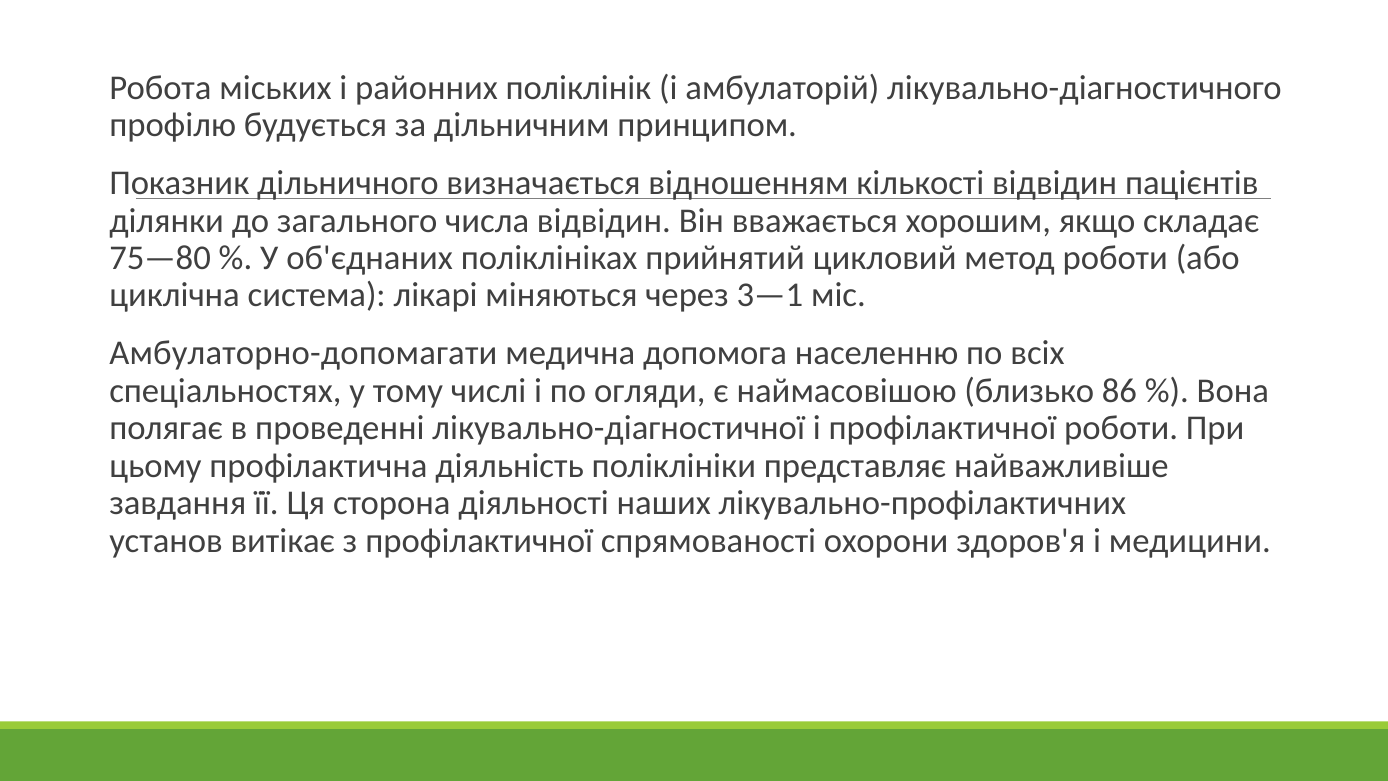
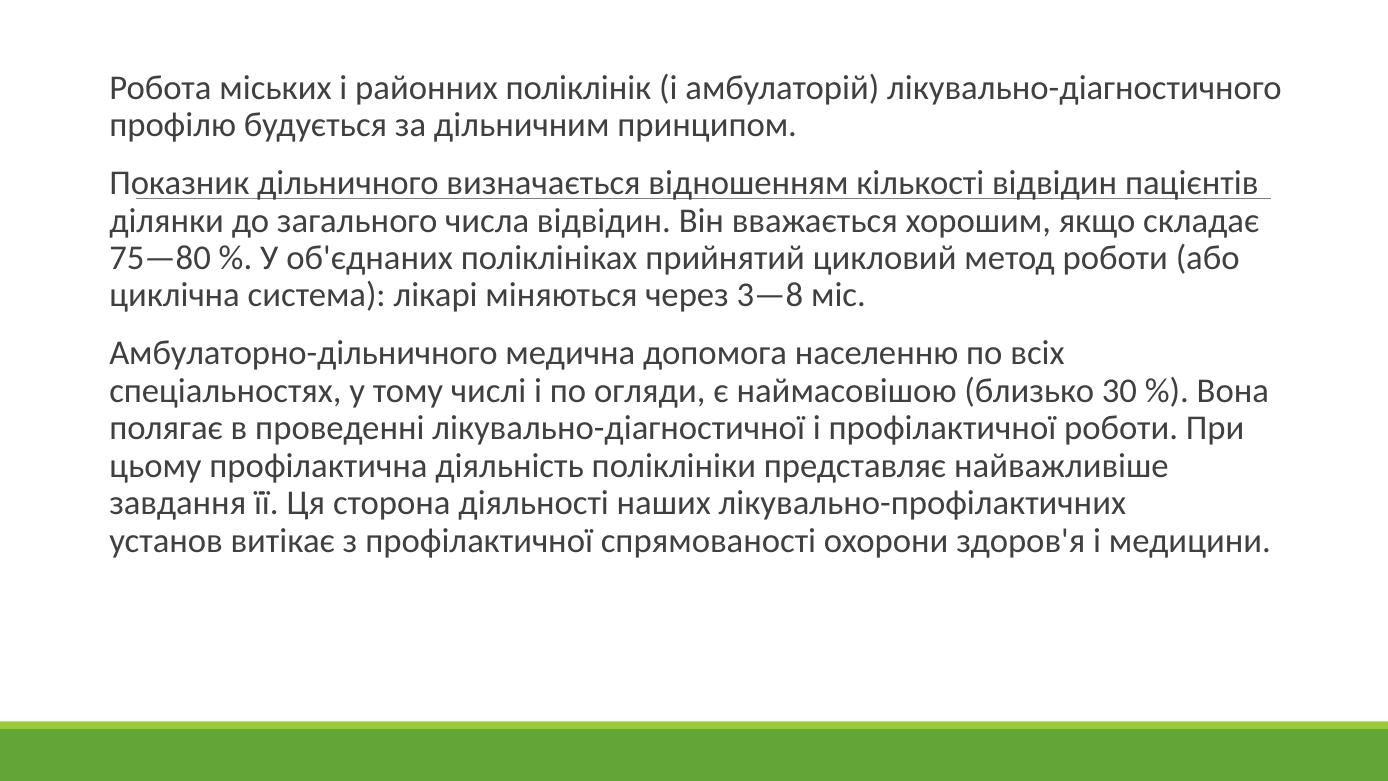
3—1: 3—1 -> 3—8 (770, 295)
Амбулаторно-допомагати: Амбулаторно-допомагати -> Амбулаторно-дільничного (303, 353)
86: 86 -> 30 (1119, 391)
